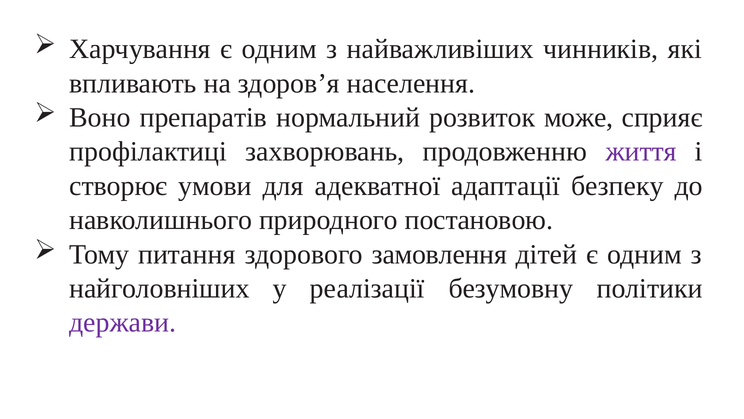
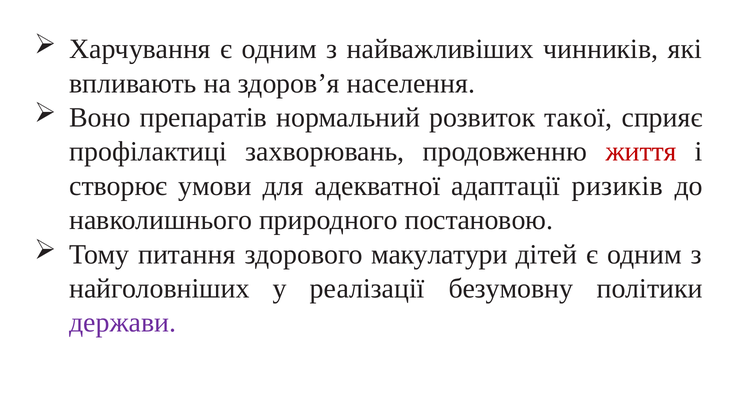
може: може -> такої (578, 117)
життя colour: purple -> red (641, 152)
безпеку: безпеку -> ризиків (617, 186)
замовлення: замовлення -> макулатури (439, 254)
